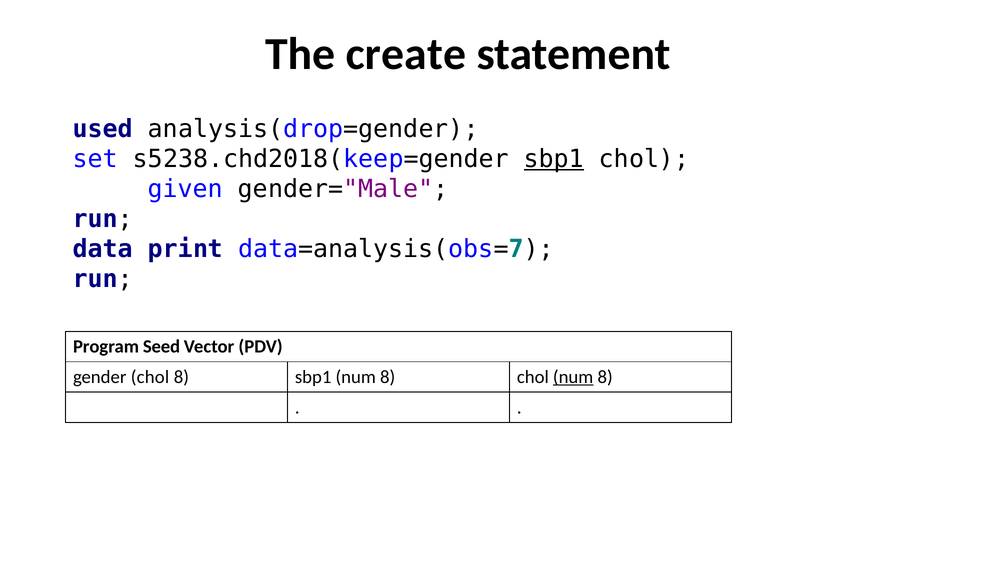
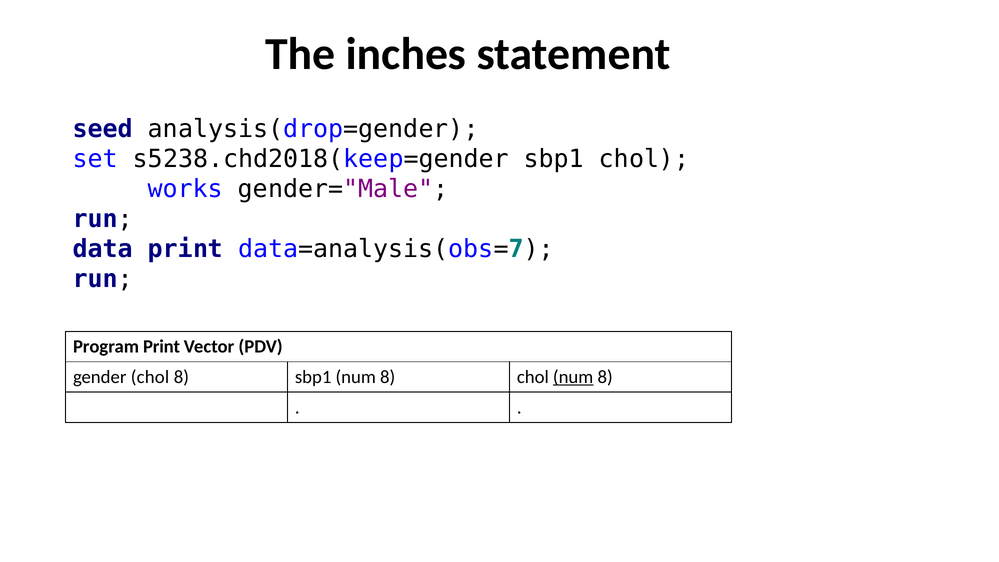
create: create -> inches (406, 54)
used: used -> seed (103, 129)
sbp1 underline: present -> none (554, 159)
given: given -> works (185, 189)
Program Seed: Seed -> Print (162, 347)
